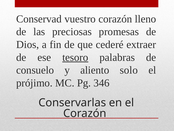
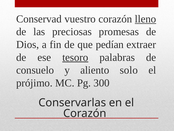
lleno underline: none -> present (145, 19)
cederé: cederé -> pedían (110, 44)
346: 346 -> 300 (102, 83)
